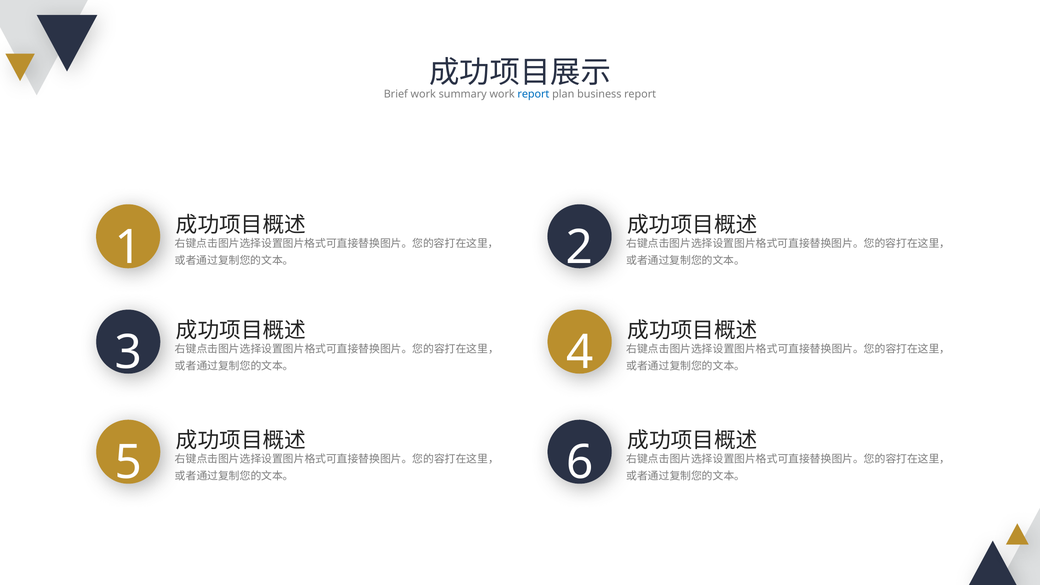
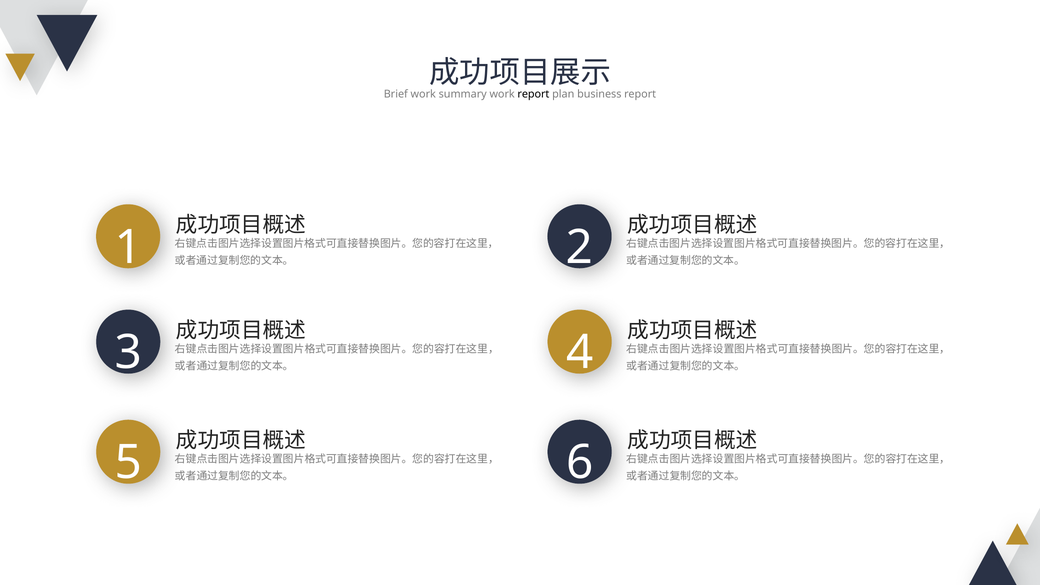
report colour: blue -> black (533, 94)
